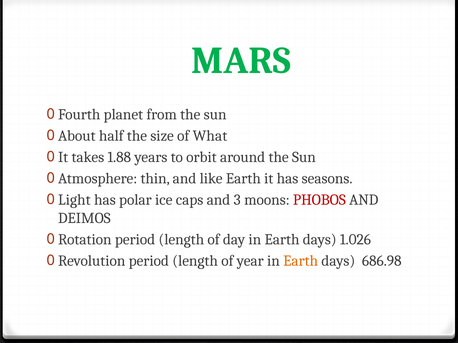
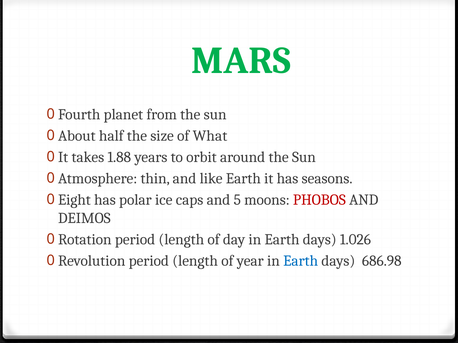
Light: Light -> Eight (74, 200)
3: 3 -> 5 (237, 200)
Earth colour: orange -> blue (301, 261)
